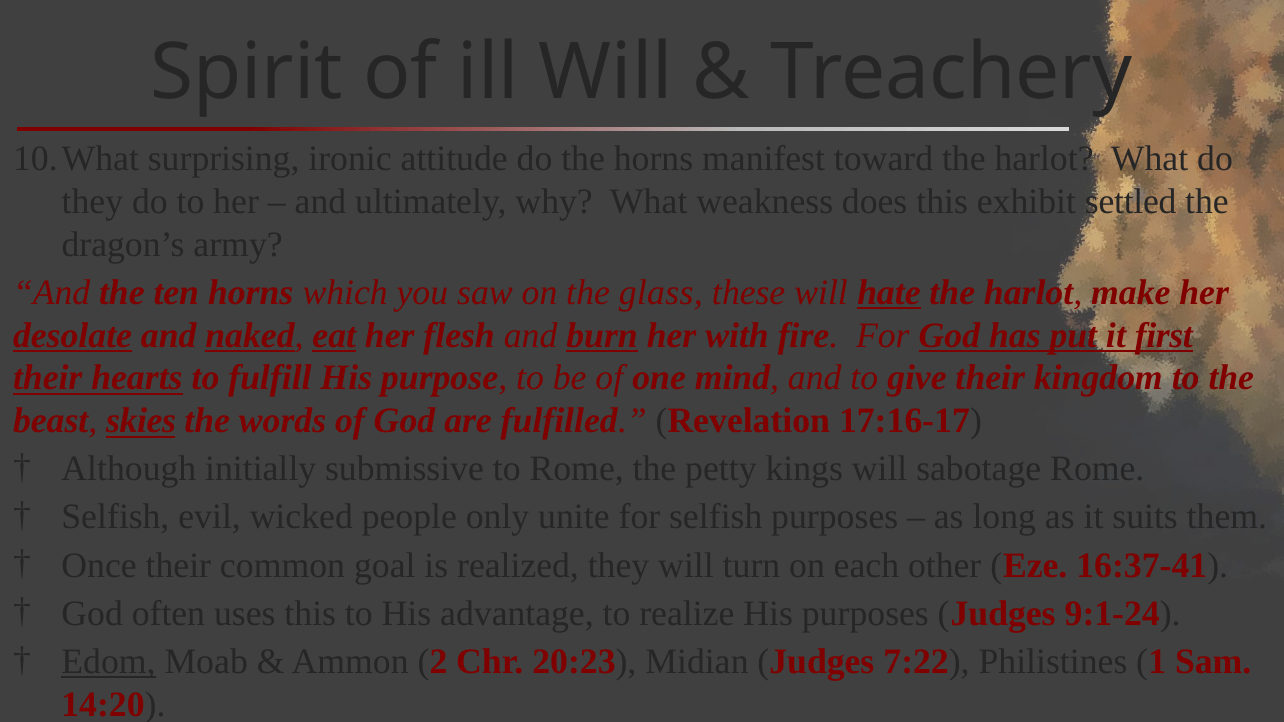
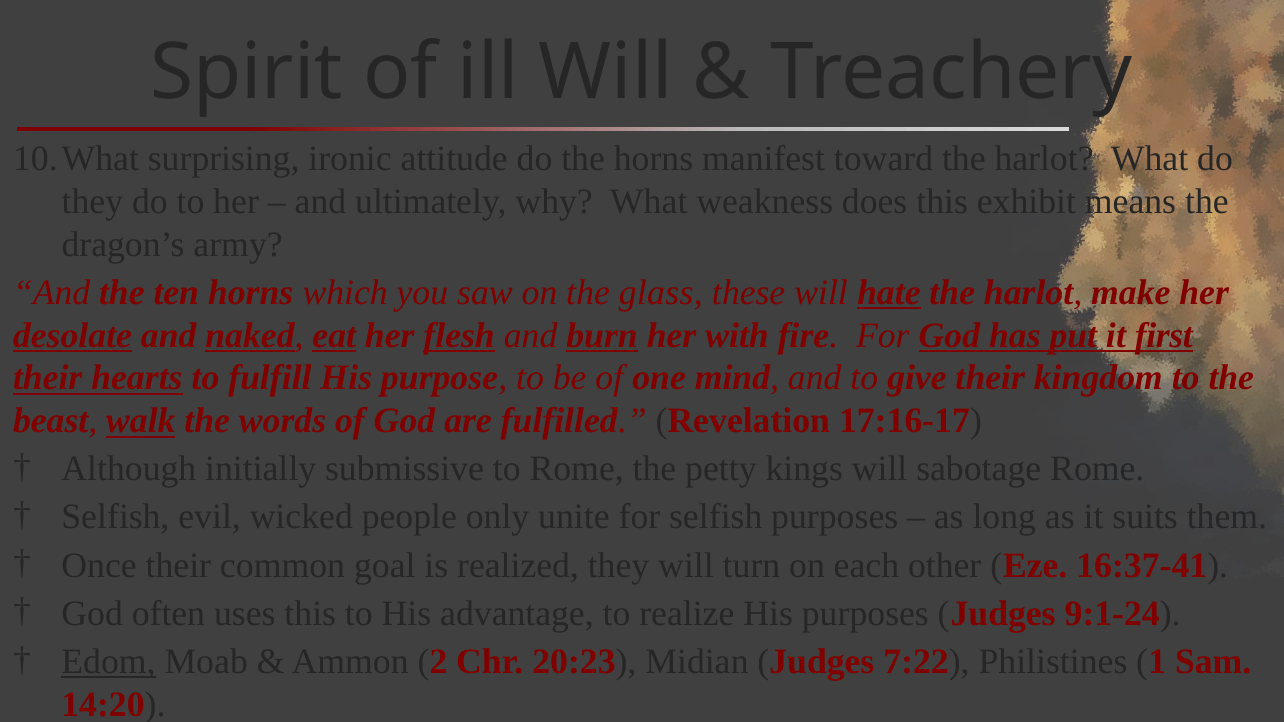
settled: settled -> means (1131, 202)
flesh underline: none -> present (459, 335)
skies: skies -> walk (141, 421)
